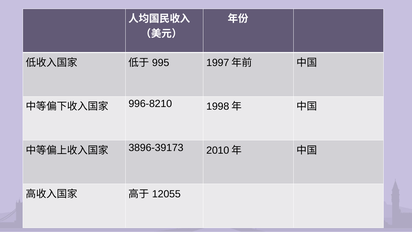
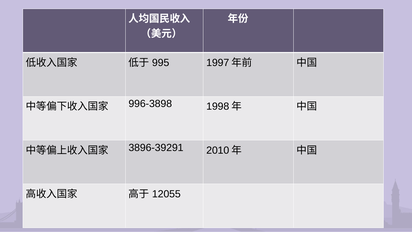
996-8210: 996-8210 -> 996-3898 (150, 104)
3896-39173: 3896-39173 -> 3896-39291 (156, 147)
